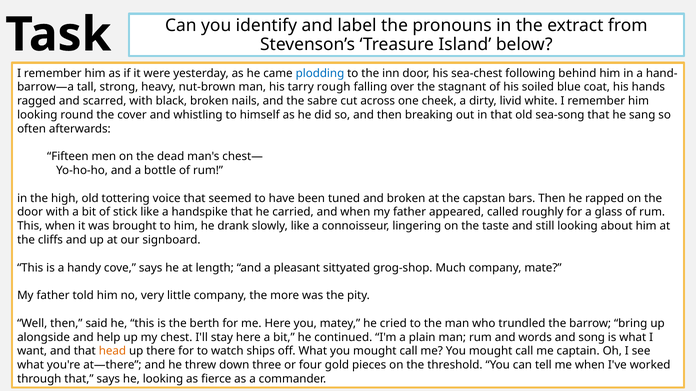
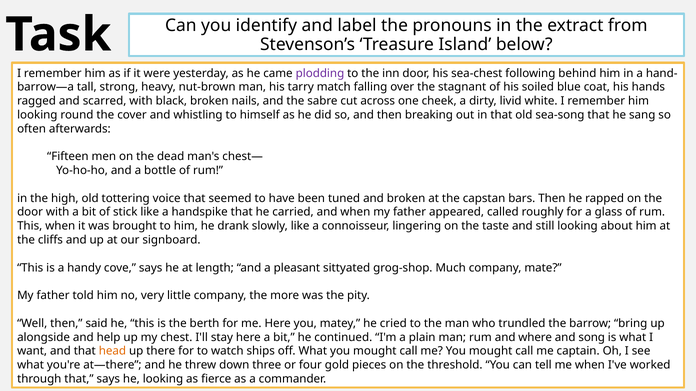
plodding colour: blue -> purple (320, 73)
rough: rough -> match (334, 87)
words: words -> where (535, 338)
